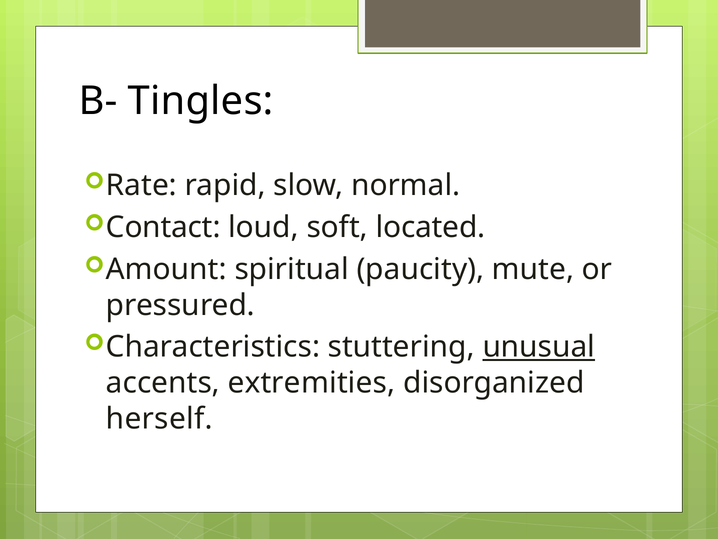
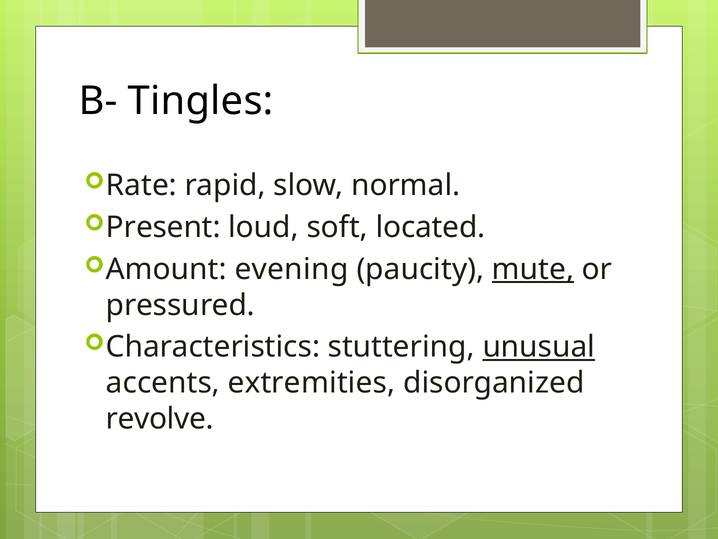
Contact: Contact -> Present (163, 227)
spiritual: spiritual -> evening (292, 269)
mute underline: none -> present (533, 269)
herself: herself -> revolve (160, 419)
